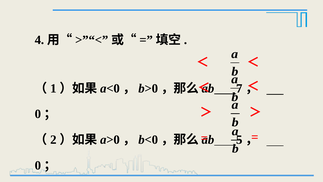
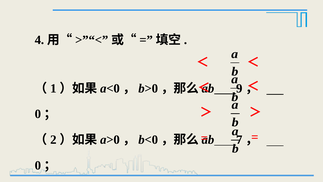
7: 7 -> 9 (239, 88)
5: 5 -> 7 (239, 140)
